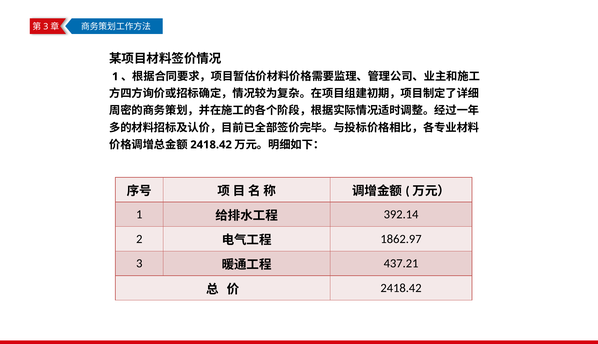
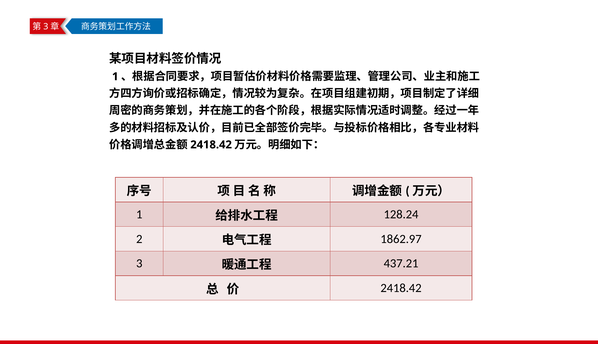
392.14: 392.14 -> 128.24 (401, 215)
